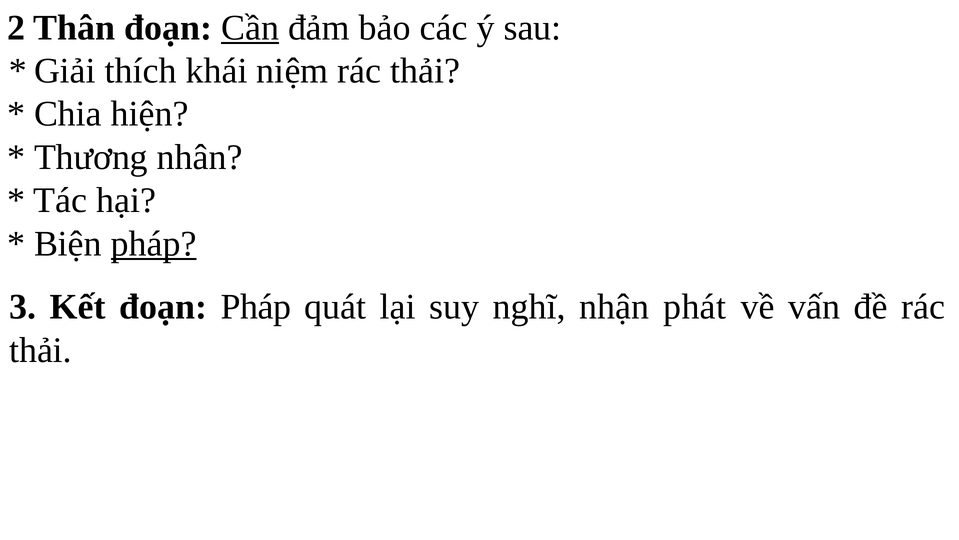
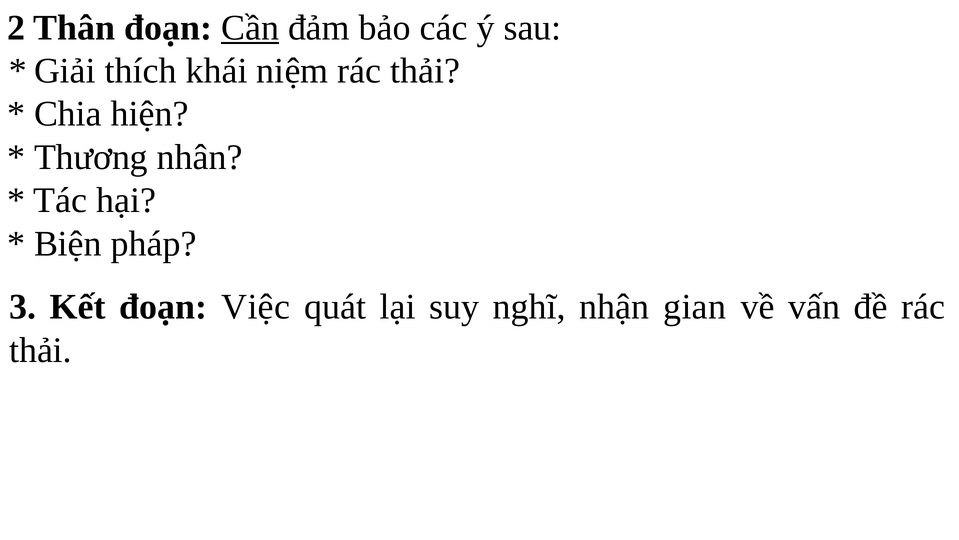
pháp underline: present -> none (154, 243)
đoạn Pháp: Pháp -> Việc (256, 307)
phát: phát -> gian (695, 307)
